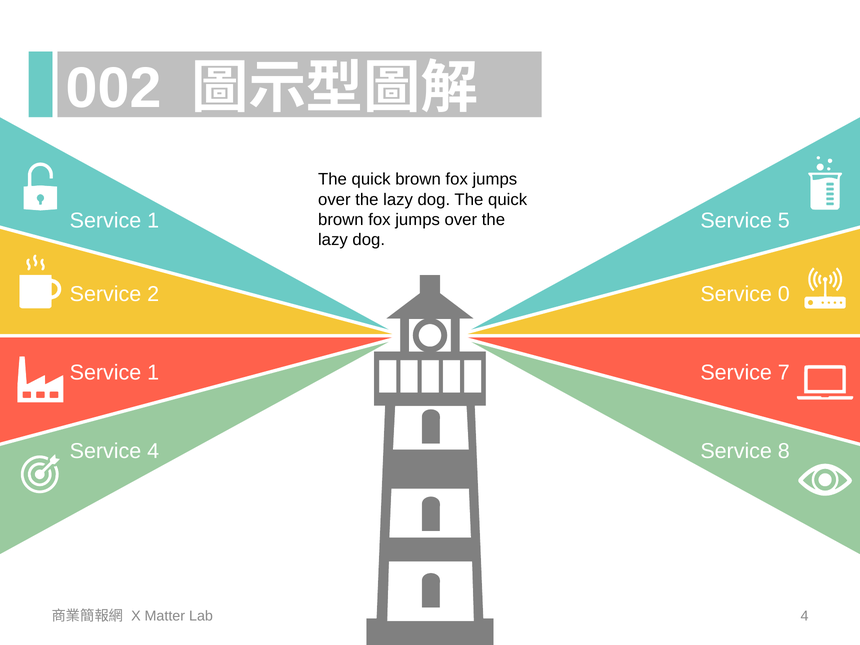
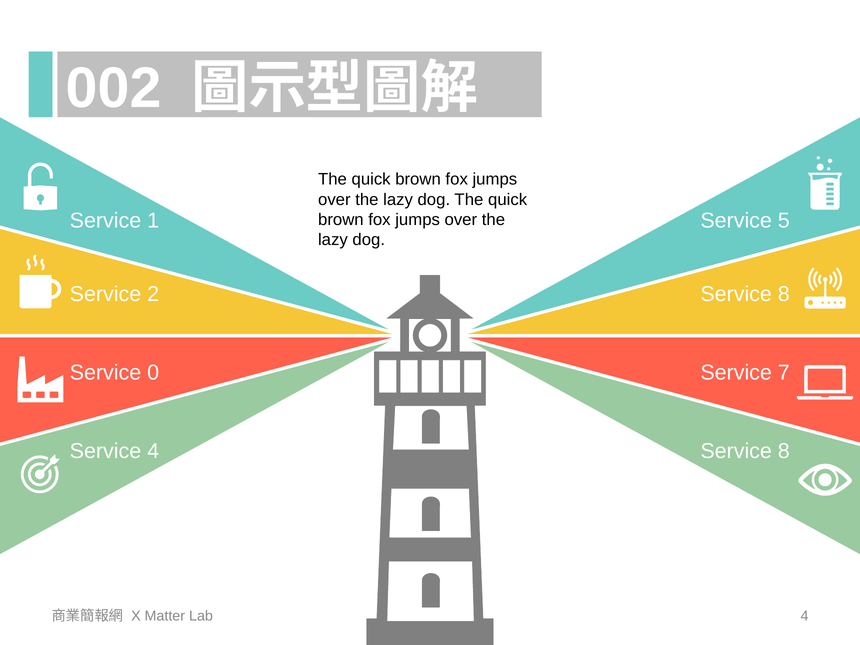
0: 0 -> 8 (784, 294)
1: 1 -> 0 (153, 373)
